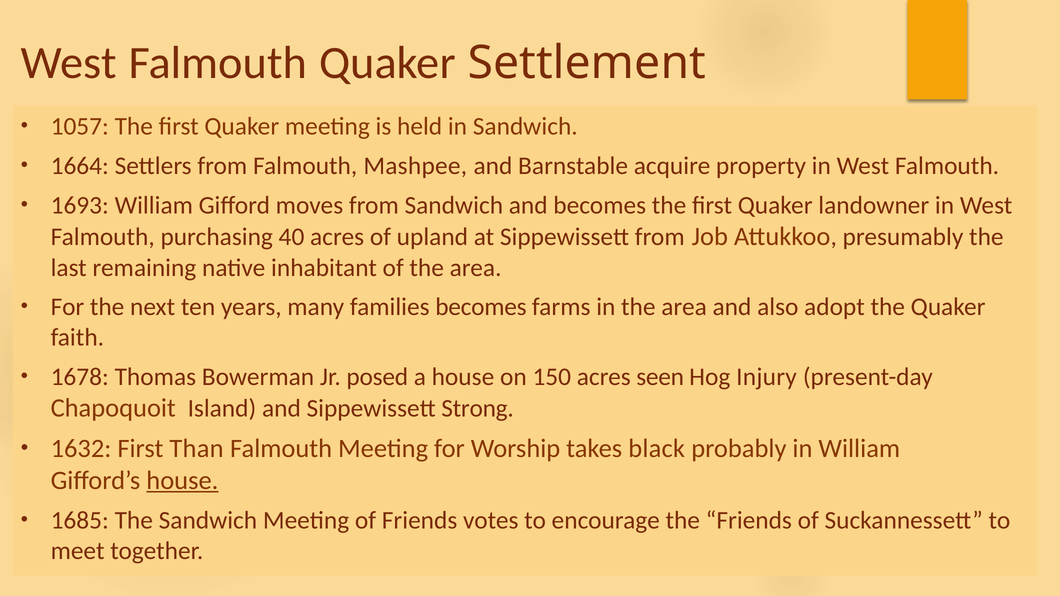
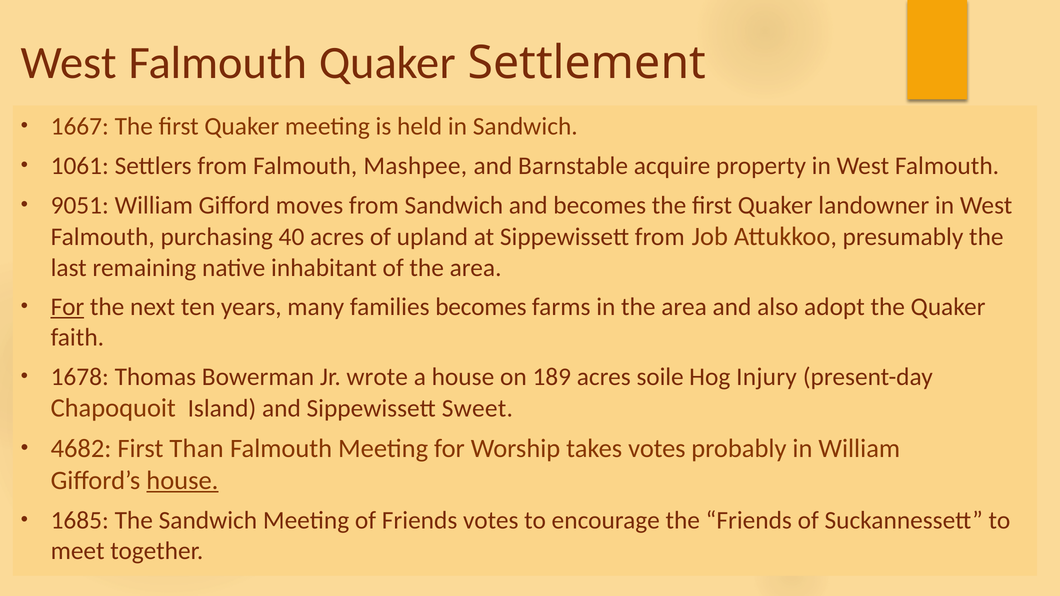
1057: 1057 -> 1667 (80, 127)
1664: 1664 -> 1061 (80, 166)
1693: 1693 -> 9051 (80, 205)
For underline: none -> present (67, 307)
posed: posed -> wrote (377, 377)
150: 150 -> 189 (552, 377)
seen: seen -> soile (660, 377)
Strong: Strong -> Sweet (477, 409)
1632: 1632 -> 4682 (81, 449)
takes black: black -> votes (657, 449)
